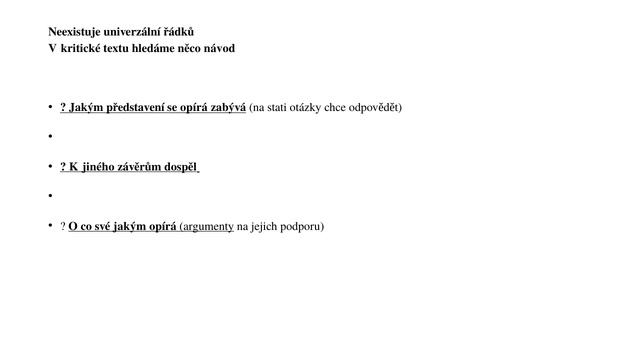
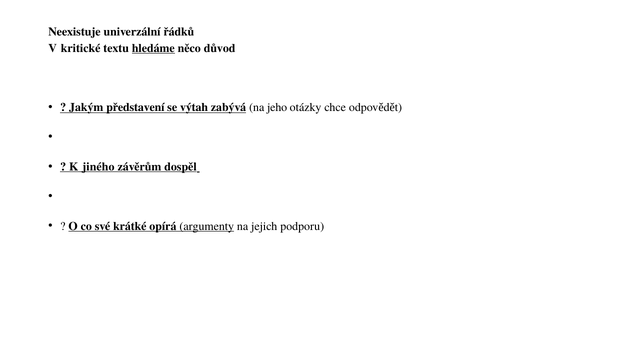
hledáme underline: none -> present (153, 48)
návod: návod -> důvod (220, 48)
se opírá: opírá -> výtah (194, 107)
stati: stati -> jeho (277, 107)
své jakým: jakým -> krátké (130, 226)
